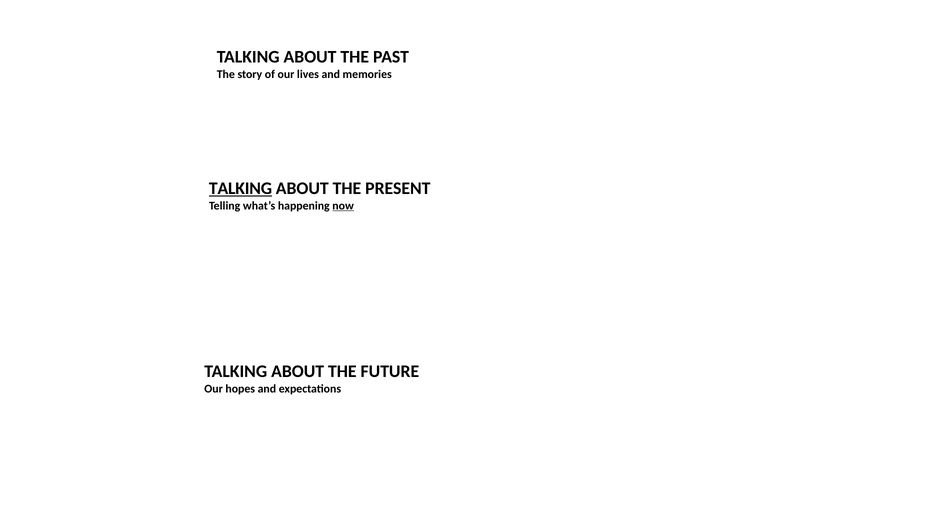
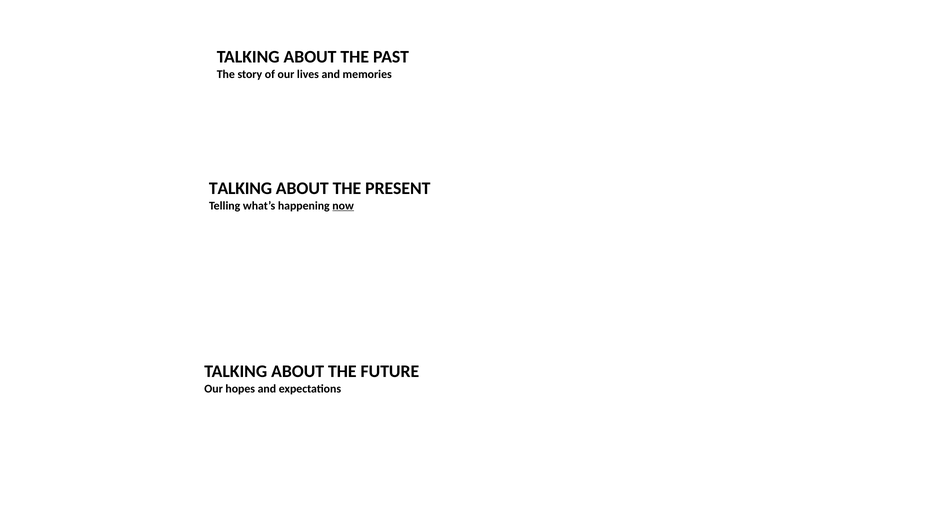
TALKING underline: present -> none (241, 188)
